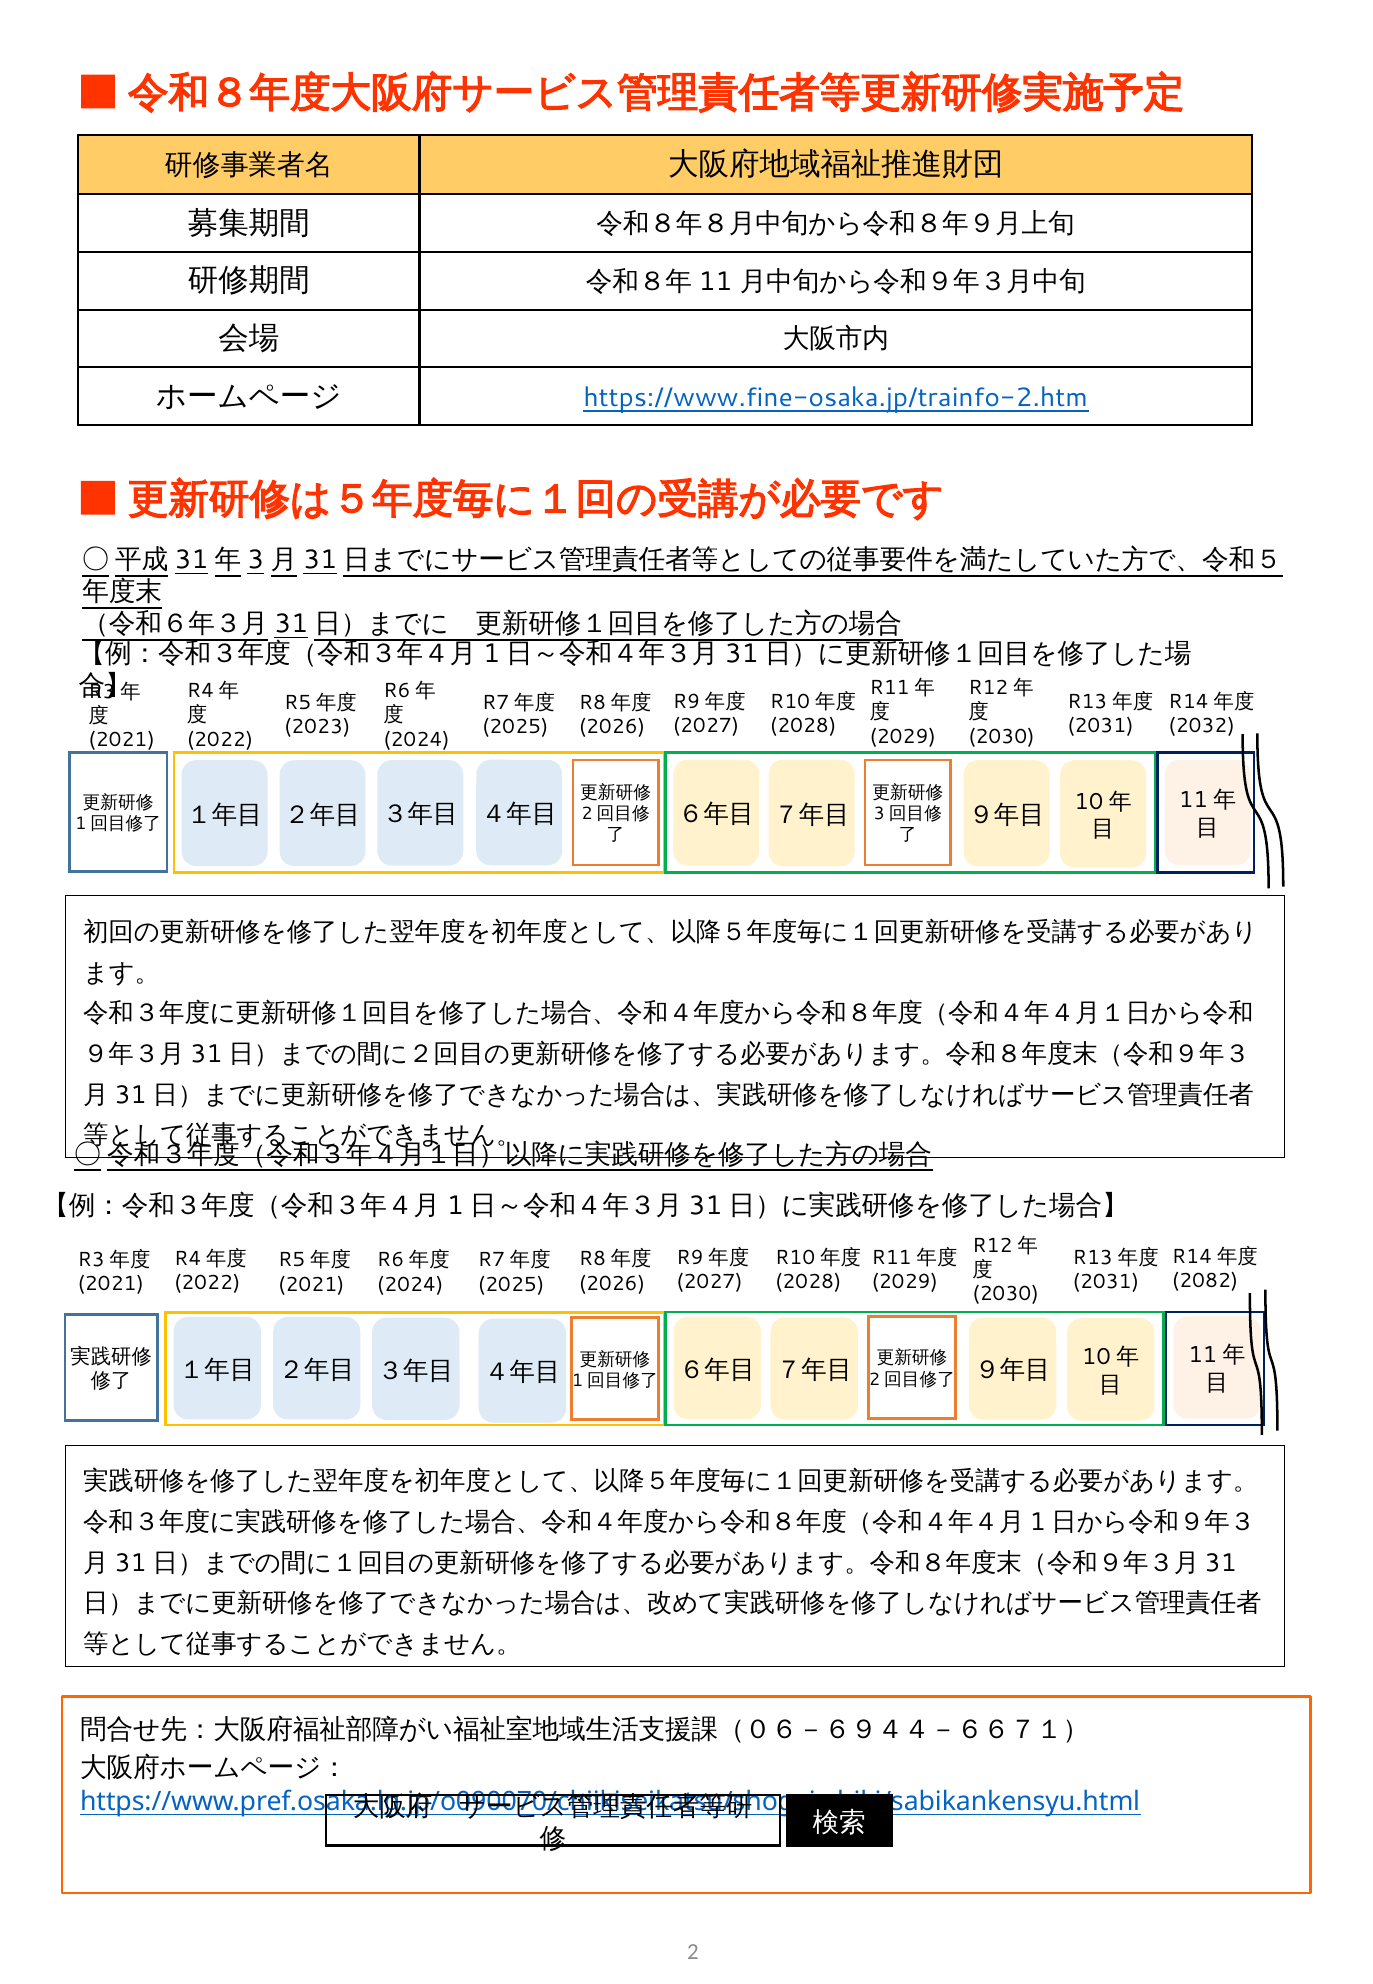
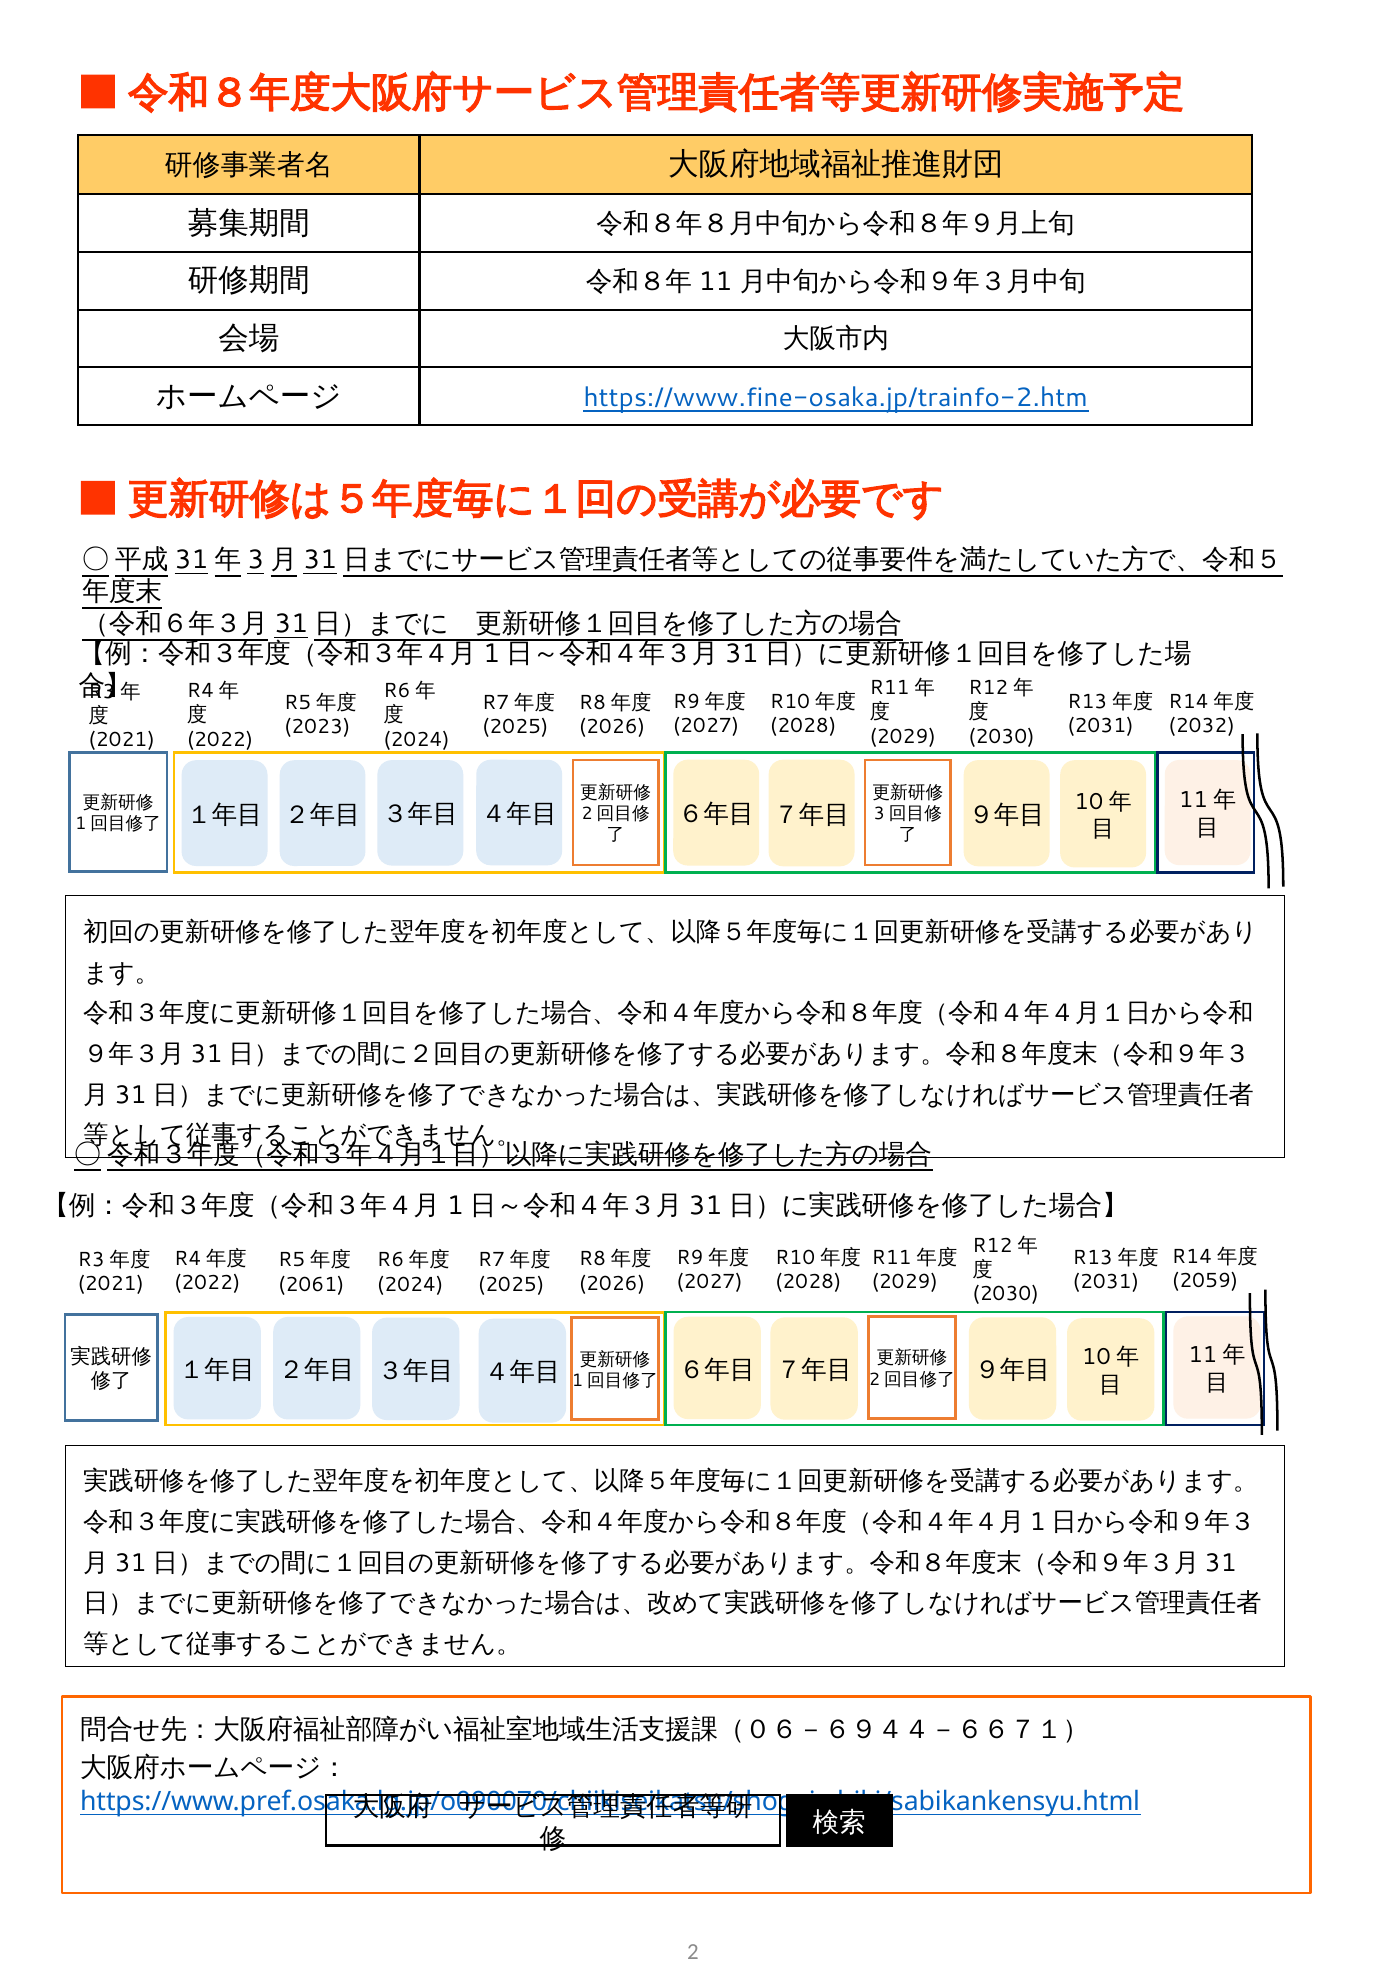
2082: 2082 -> 2059 (1205, 1280)
2021: 2021 -> 2061 (311, 1284)
